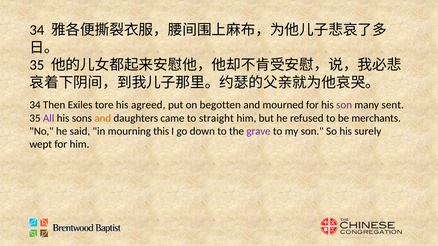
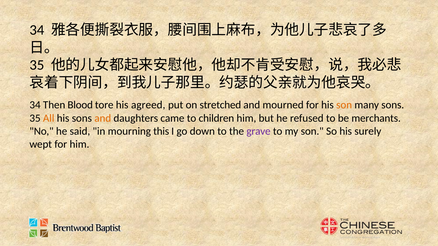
Exiles: Exiles -> Blood (80, 105)
begotten: begotten -> stretched (220, 105)
son colour: purple -> orange (344, 105)
many sent: sent -> sons (393, 105)
All colour: purple -> orange (49, 118)
straight: straight -> children (216, 118)
